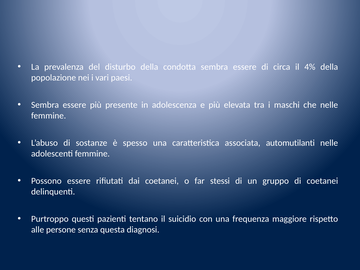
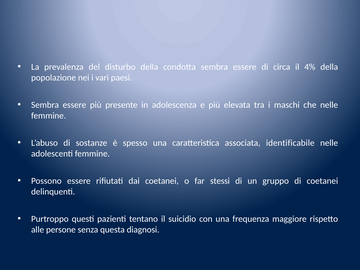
automutilanti: automutilanti -> identificabile (290, 143)
